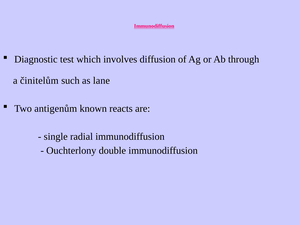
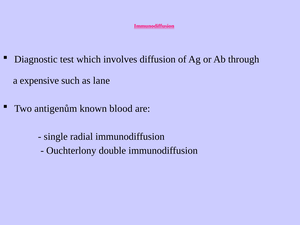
činitelům: činitelům -> expensive (39, 81)
reacts: reacts -> blood (121, 109)
